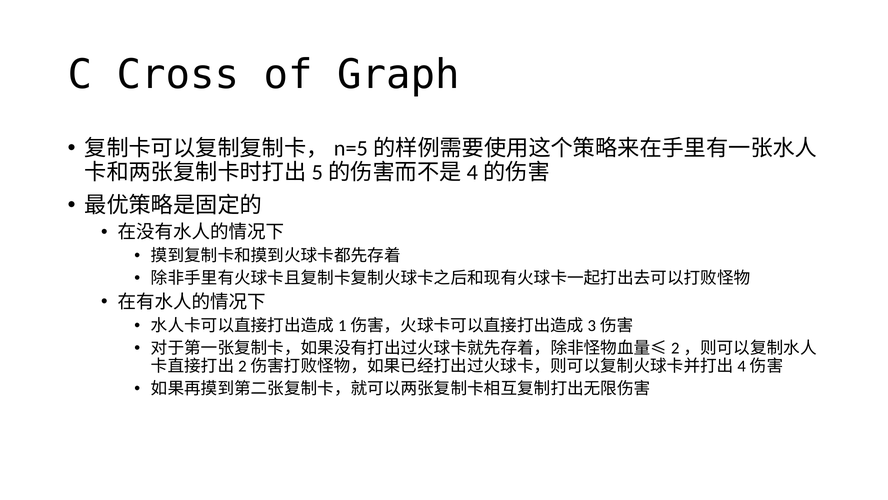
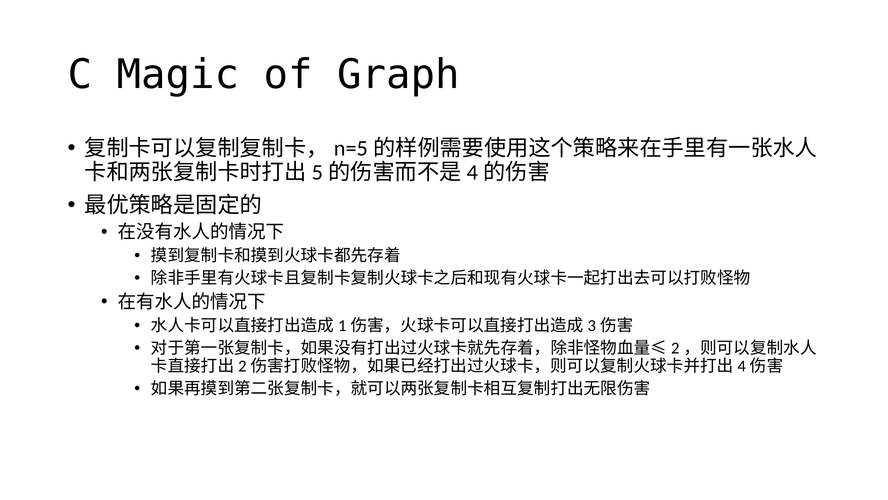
Cross: Cross -> Magic (178, 75)
